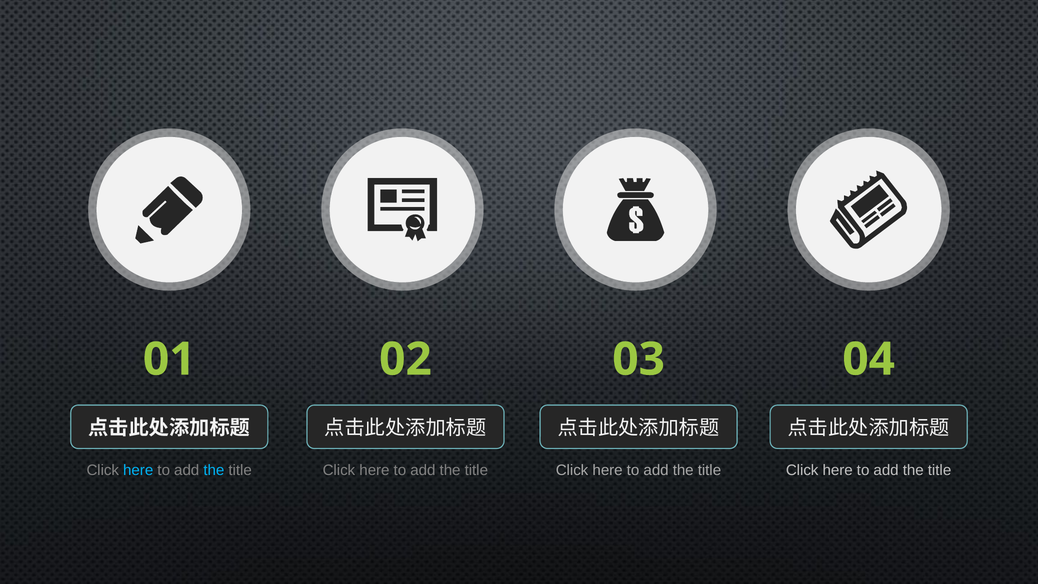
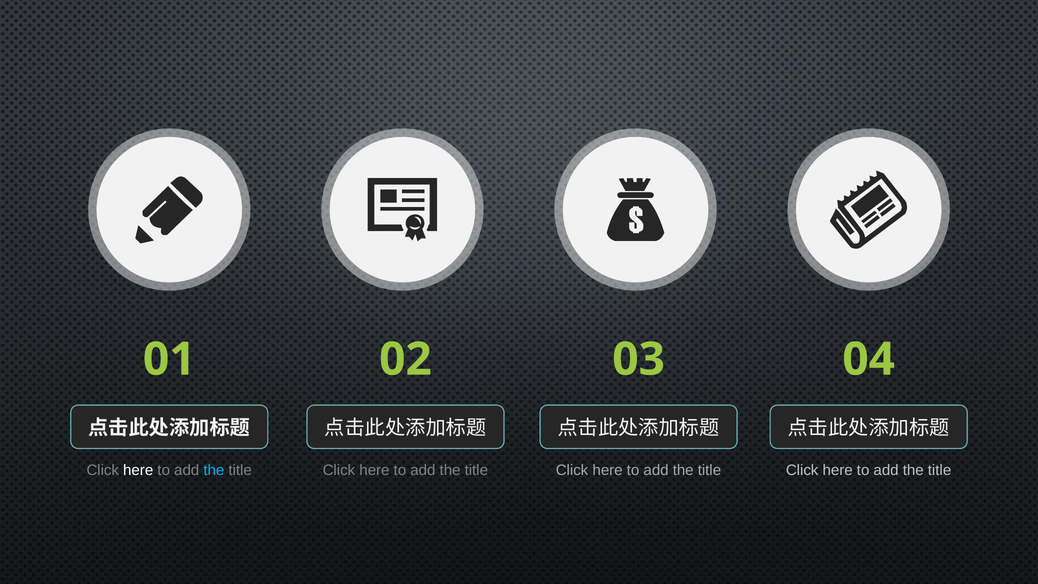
here colour: light blue -> white (138, 470)
